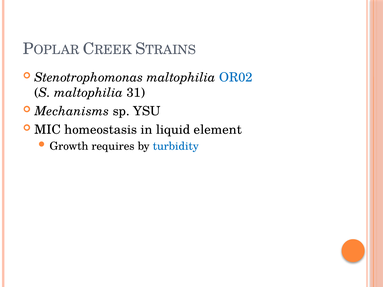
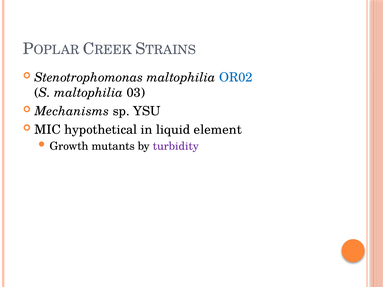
31: 31 -> 03 (136, 93)
homeostasis: homeostasis -> hypothetical (101, 130)
requires: requires -> mutants (113, 146)
turbidity colour: blue -> purple (176, 146)
